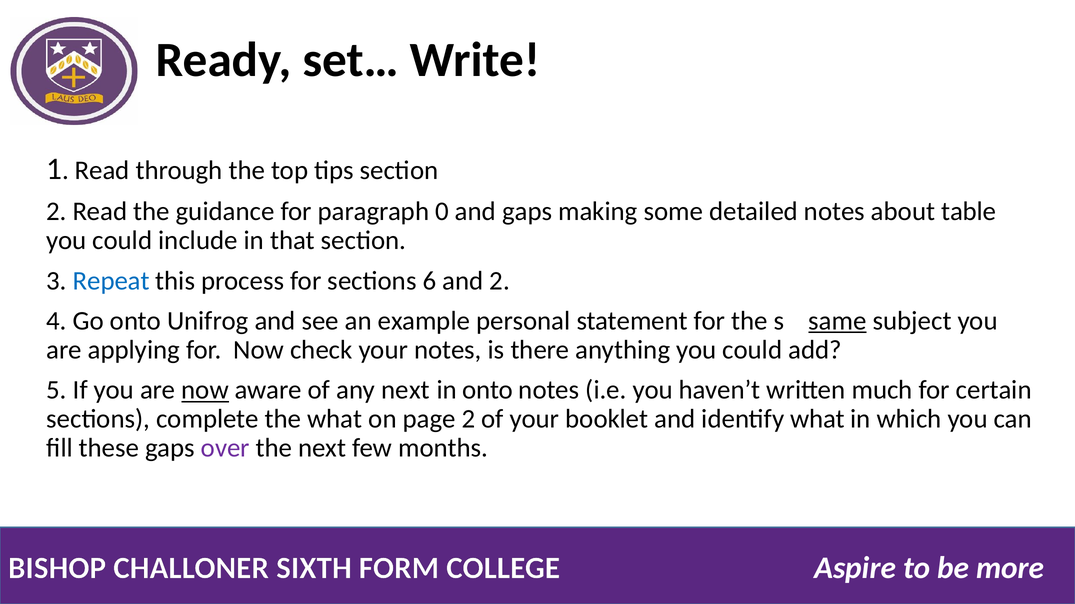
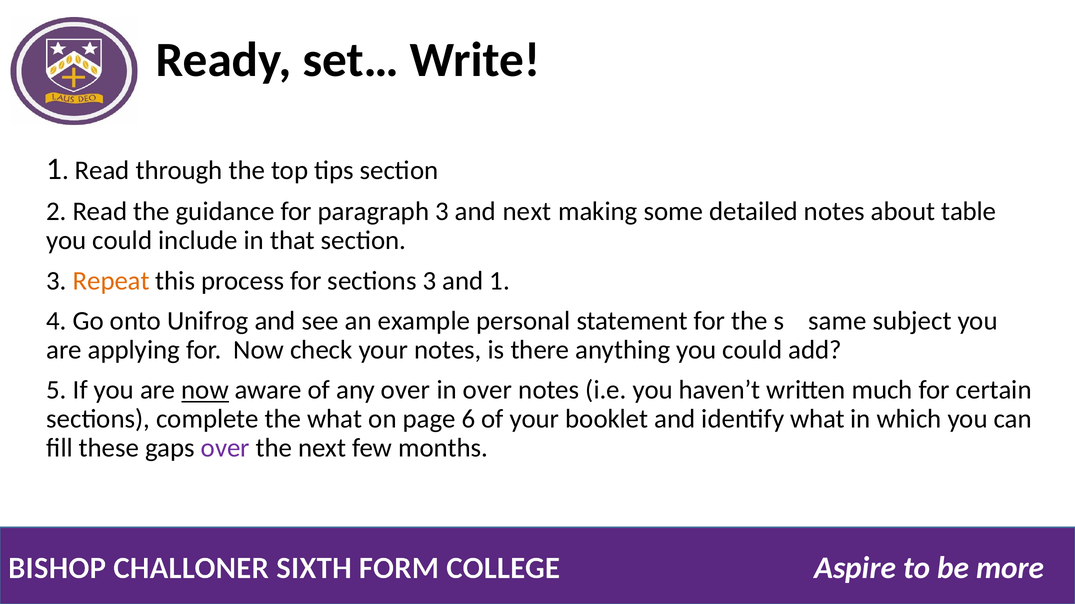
paragraph 0: 0 -> 3 (442, 212)
and gaps: gaps -> next (527, 212)
Repeat colour: blue -> orange (111, 281)
sections 6: 6 -> 3 (429, 281)
and 2: 2 -> 1 (500, 281)
same underline: present -> none (837, 321)
any next: next -> over (406, 390)
in onto: onto -> over (487, 390)
page 2: 2 -> 6 (468, 419)
